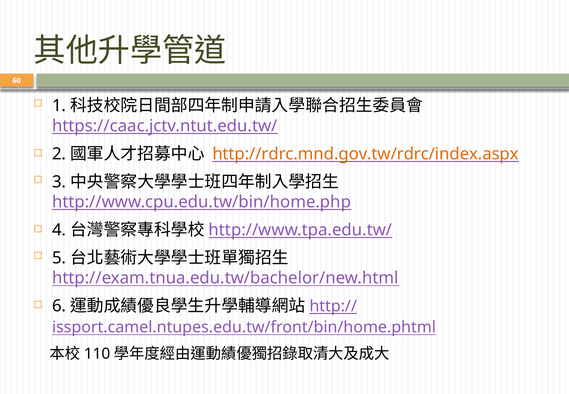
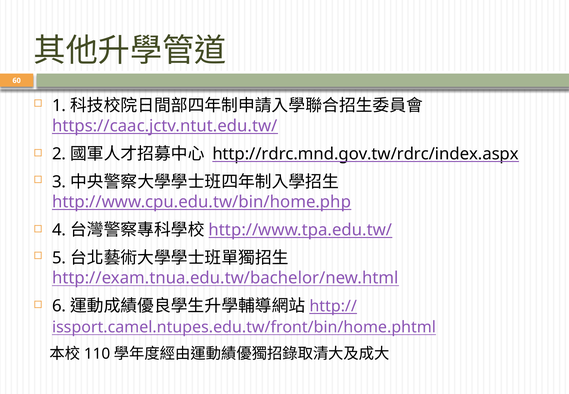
http://rdrc.mnd.gov.tw/rdrc/index.aspx colour: orange -> black (366, 154)
